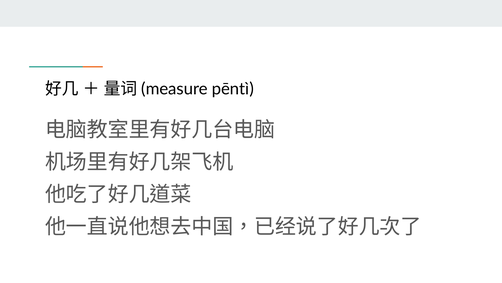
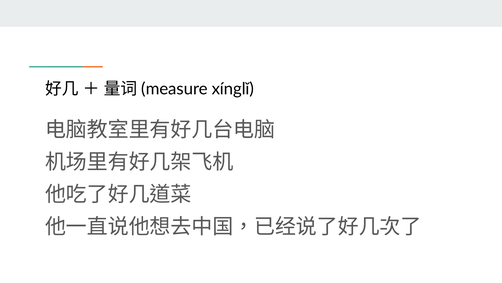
pēntì: pēntì -> xínglǐ (233, 89)
